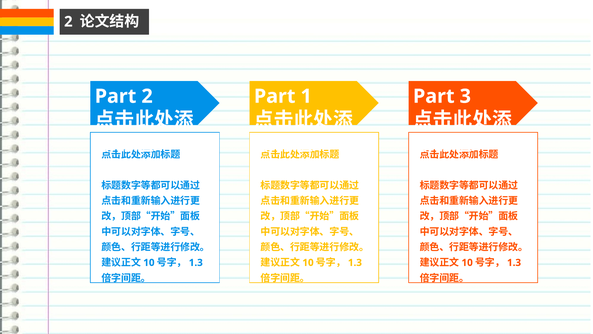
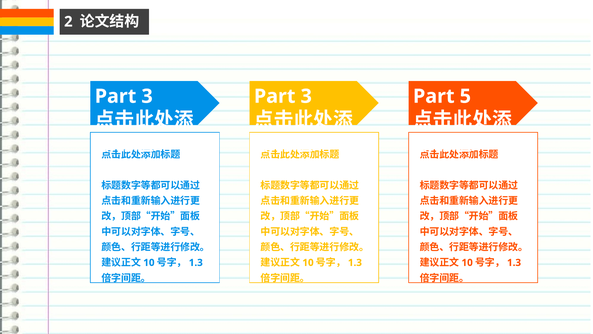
2: 2 -> 3 (147, 96)
1: 1 -> 3 (306, 96)
3: 3 -> 5 (465, 96)
